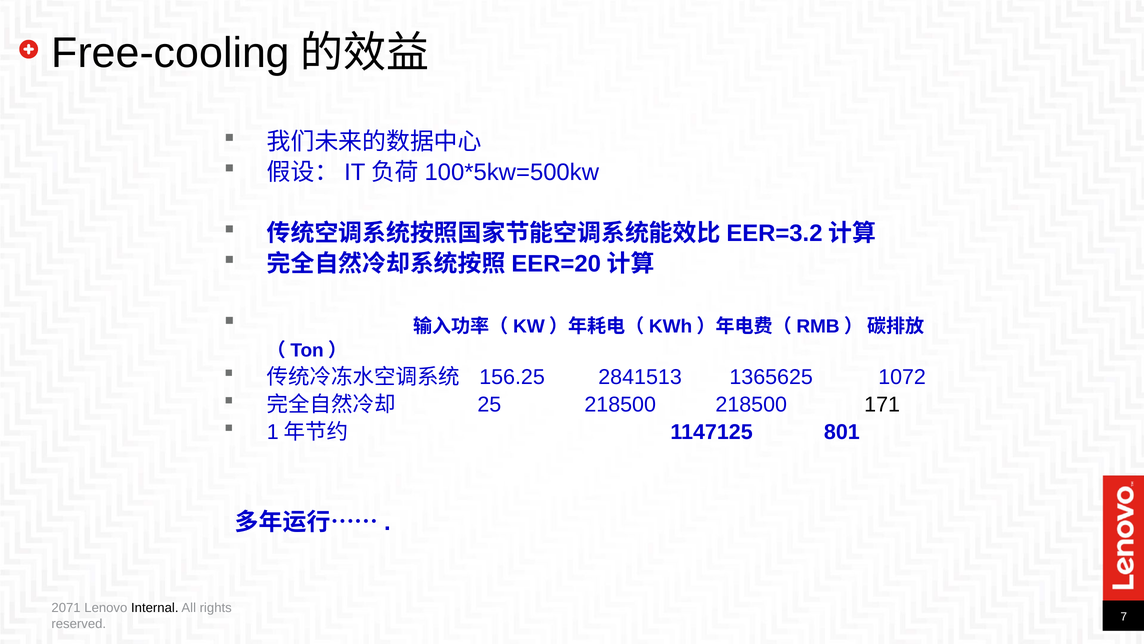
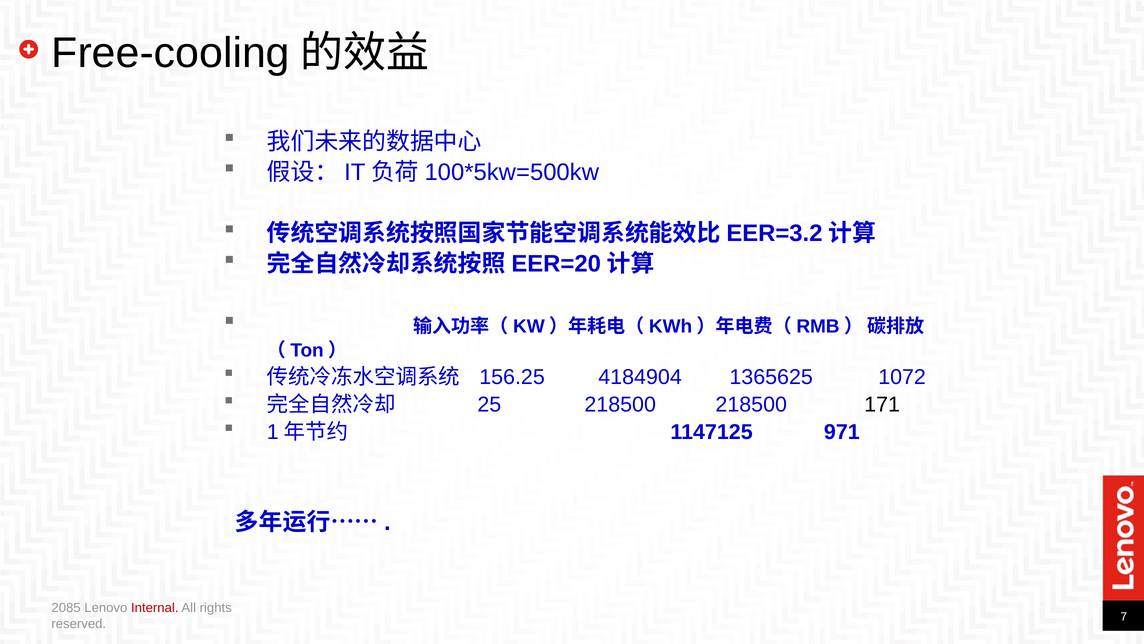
2841513: 2841513 -> 4184904 (640, 377)
801: 801 -> 971 (842, 432)
2071: 2071 -> 2085 (66, 608)
Internal colour: black -> red (155, 608)
